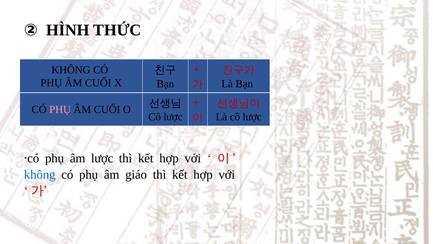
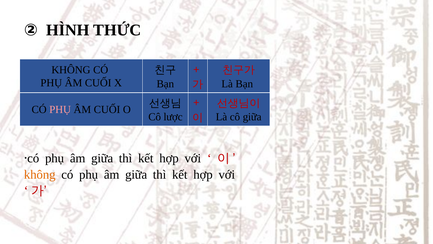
Là cô lược: lược -> giữa (252, 117)
lược: lược -> giữa (102, 158)
không colour: blue -> orange (40, 174)
giáo: giáo -> giữa (136, 174)
